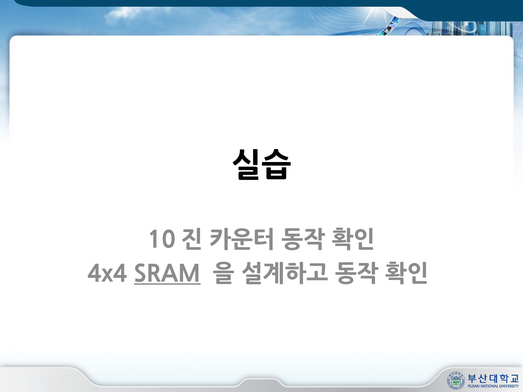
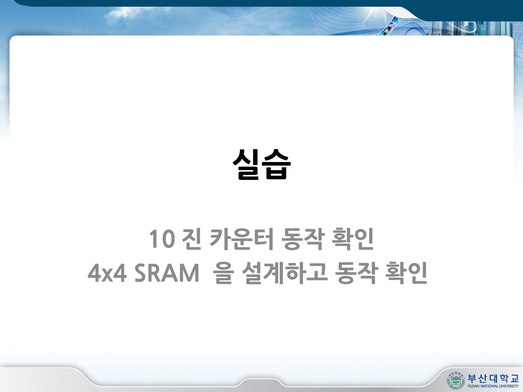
SRAM underline: present -> none (167, 274)
